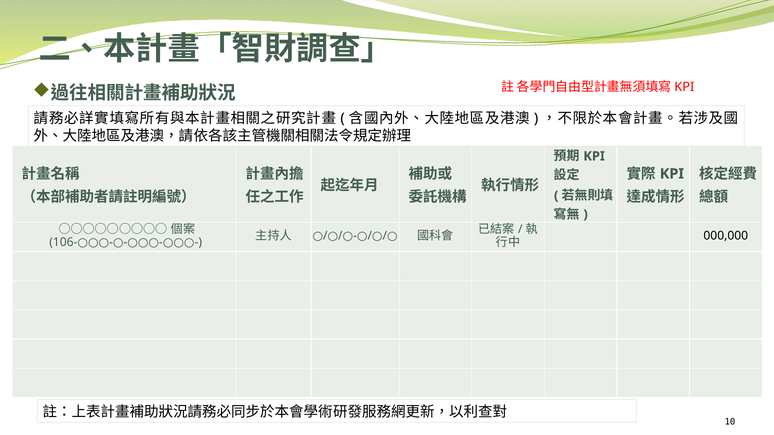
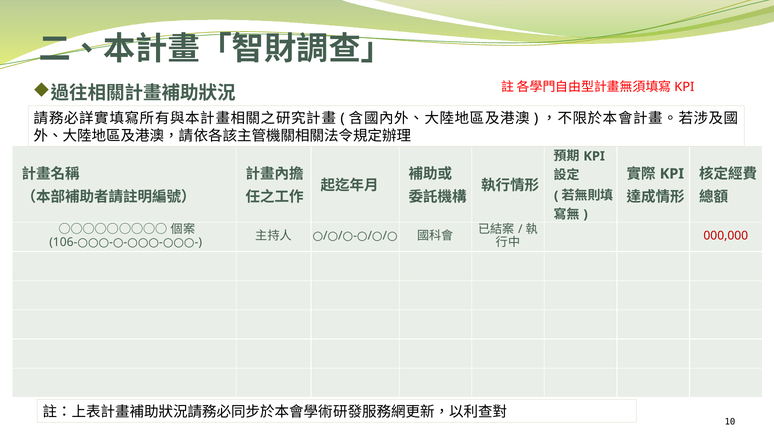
000,000 colour: black -> red (726, 236)
